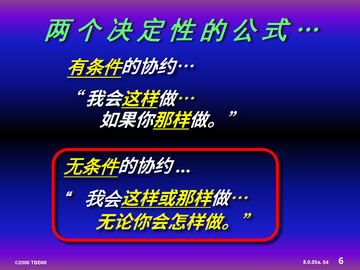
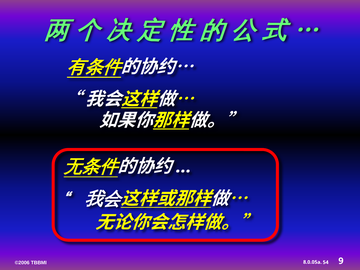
6: 6 -> 9 (341, 261)
